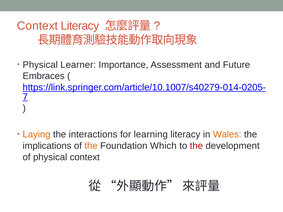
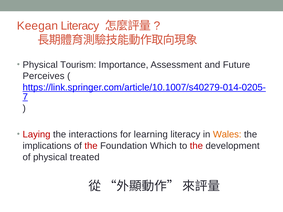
Context: Context -> Keegan (38, 26)
Learner: Learner -> Tourism (78, 65)
Embraces: Embraces -> Perceives (44, 76)
Laying colour: orange -> red (37, 135)
the colour: orange -> red (91, 146)
physical context: context -> treated (85, 157)
